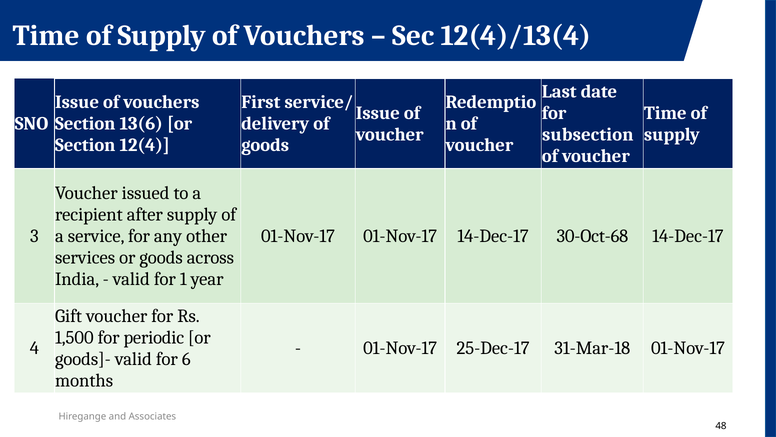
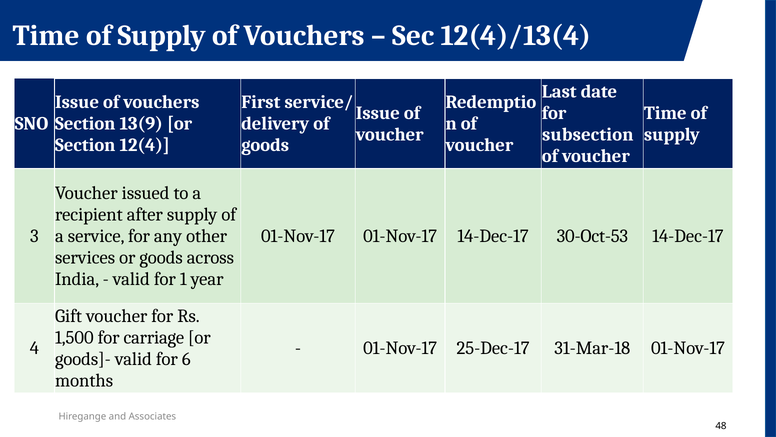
13(6: 13(6 -> 13(9 (141, 124)
30-Oct-68: 30-Oct-68 -> 30-Oct-53 (592, 236)
periodic: periodic -> carriage (154, 337)
